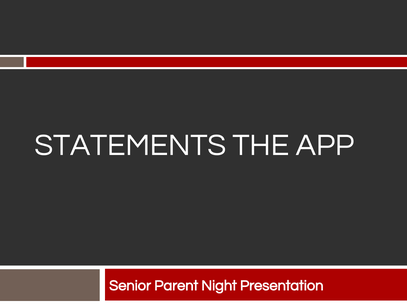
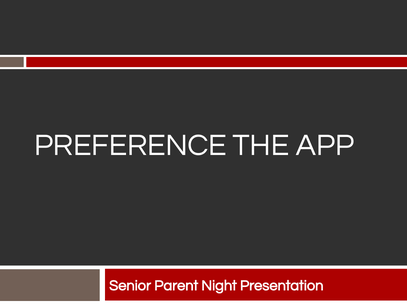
STATEMENTS: STATEMENTS -> PREFERENCE (130, 145)
